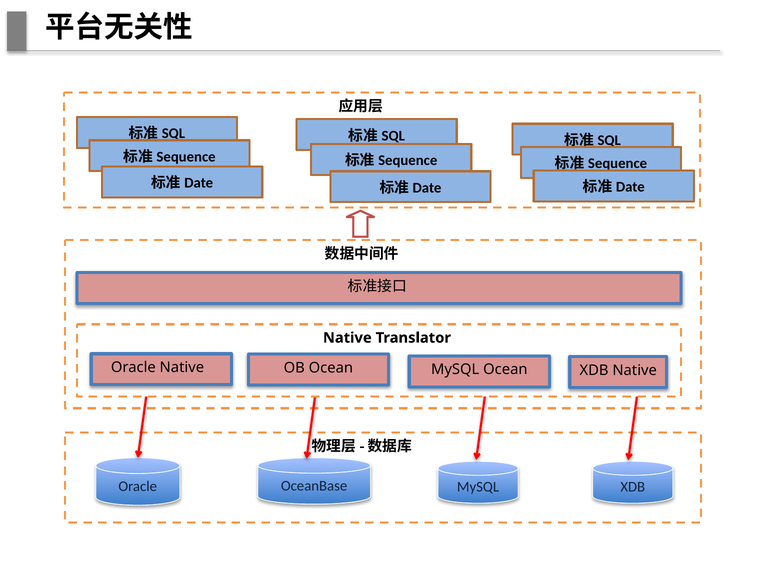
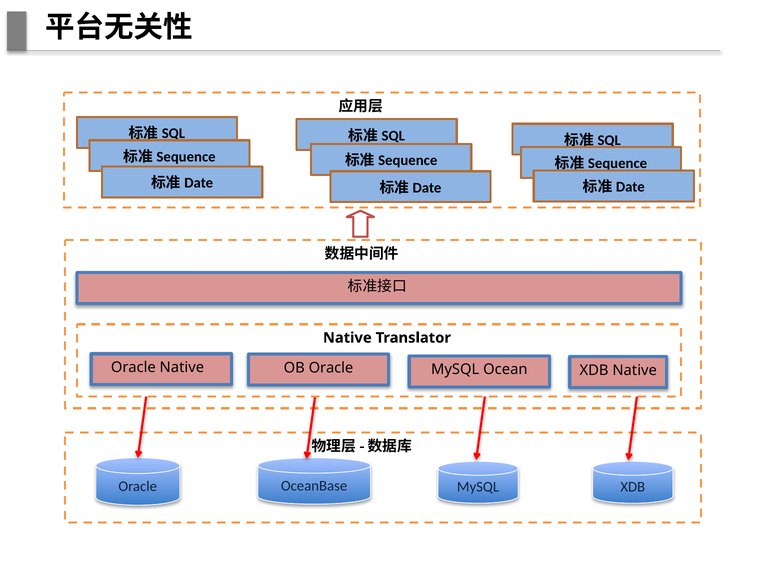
OB Ocean: Ocean -> Oracle (331, 367)
